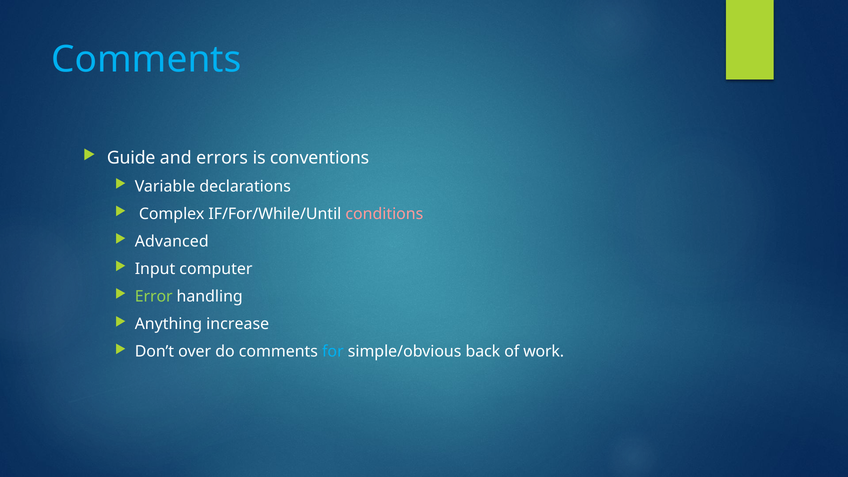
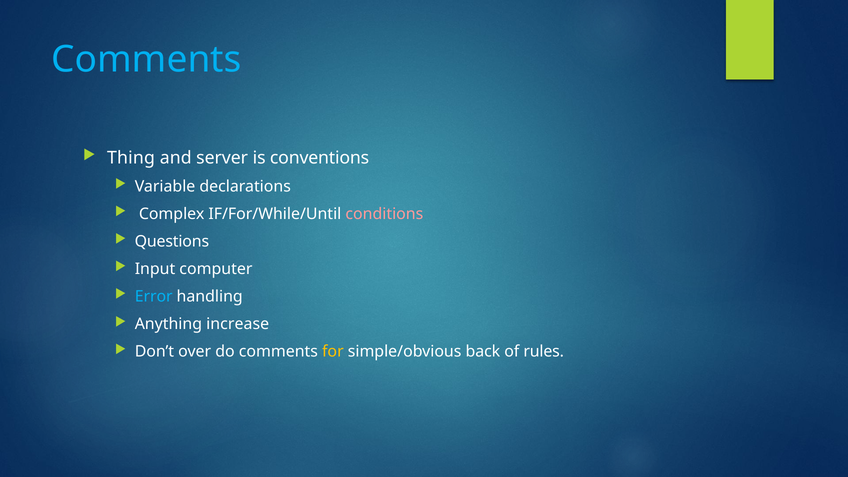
Guide: Guide -> Thing (131, 158)
errors: errors -> server (222, 158)
Advanced: Advanced -> Questions (172, 242)
Error colour: light green -> light blue (154, 297)
for colour: light blue -> yellow (333, 352)
work: work -> rules (544, 352)
